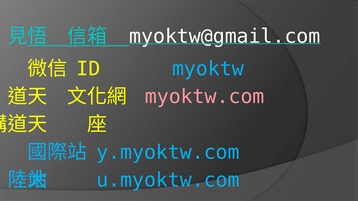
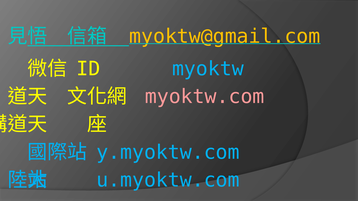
myoktw@gmail.com colour: white -> yellow (225, 36)
